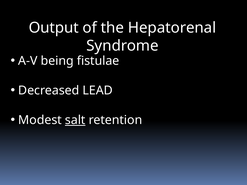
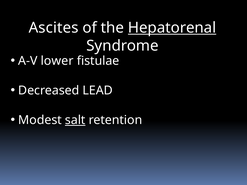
Output: Output -> Ascites (54, 28)
Hepatorenal underline: none -> present (172, 28)
being: being -> lower (57, 61)
